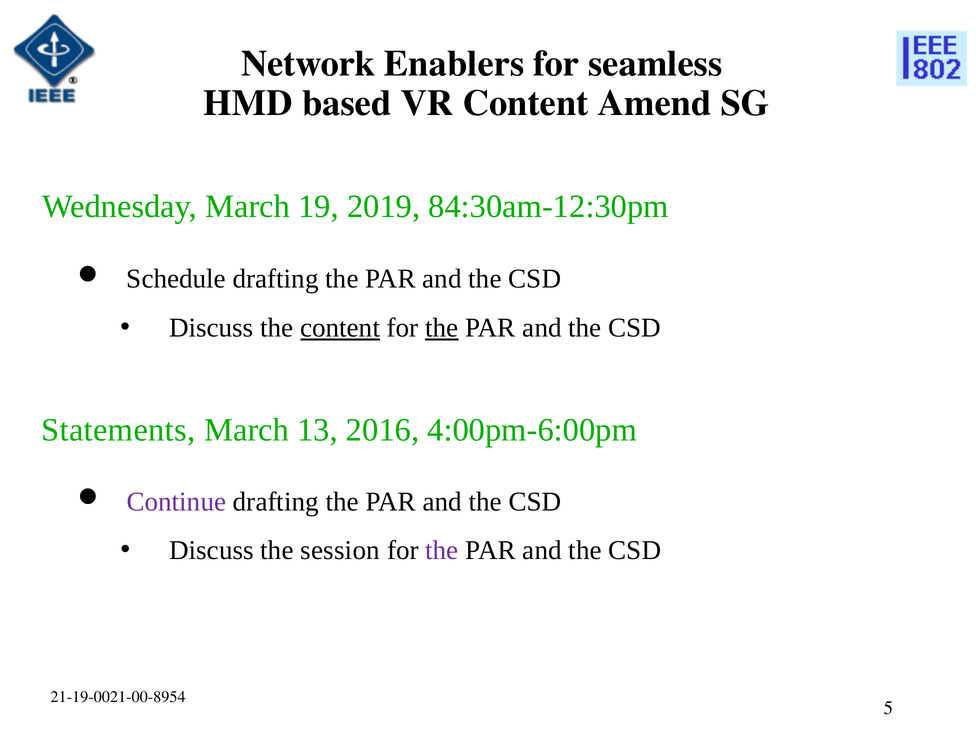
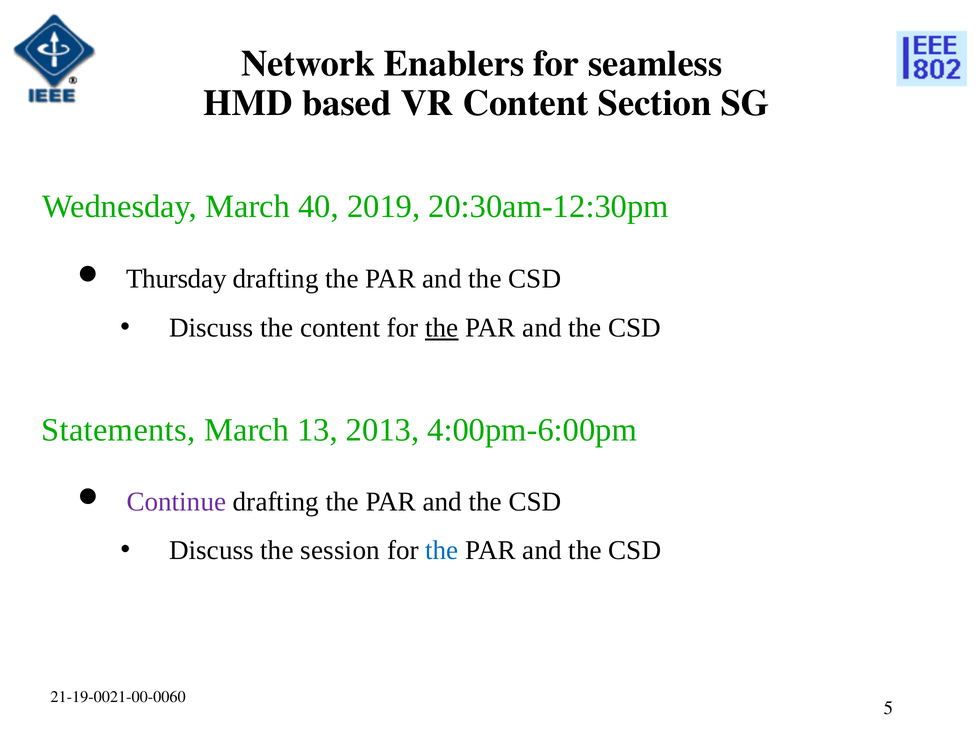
Amend: Amend -> Section (655, 103)
19: 19 -> 40 (319, 207)
84:30am-12:30pm: 84:30am-12:30pm -> 20:30am-12:30pm (549, 207)
Schedule: Schedule -> Thursday (176, 279)
content underline: present -> none (340, 328)
2016: 2016 -> 2013 (383, 430)
the colour: purple -> blue (442, 550)
21-19-0021-00-8954: 21-19-0021-00-8954 -> 21-19-0021-00-0060 (118, 697)
